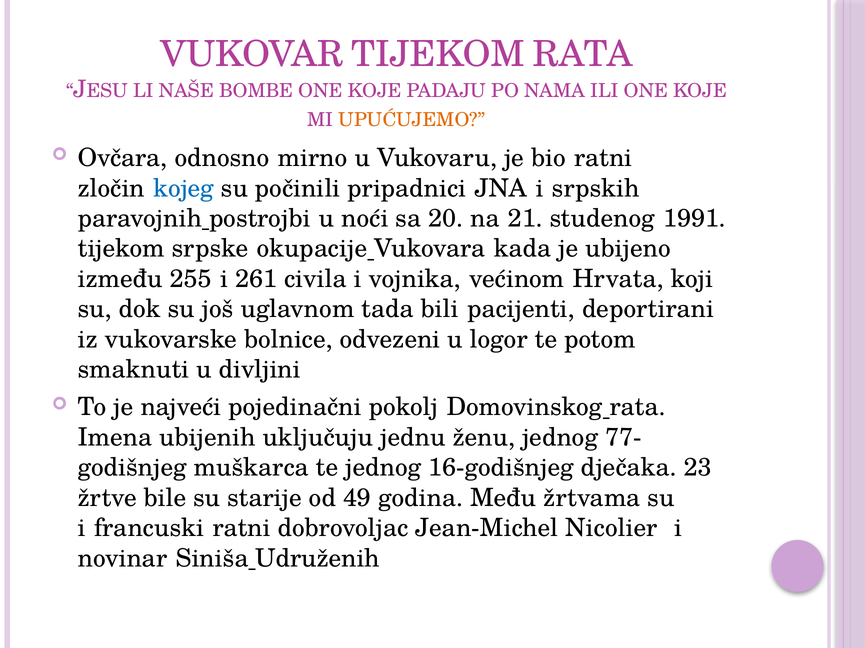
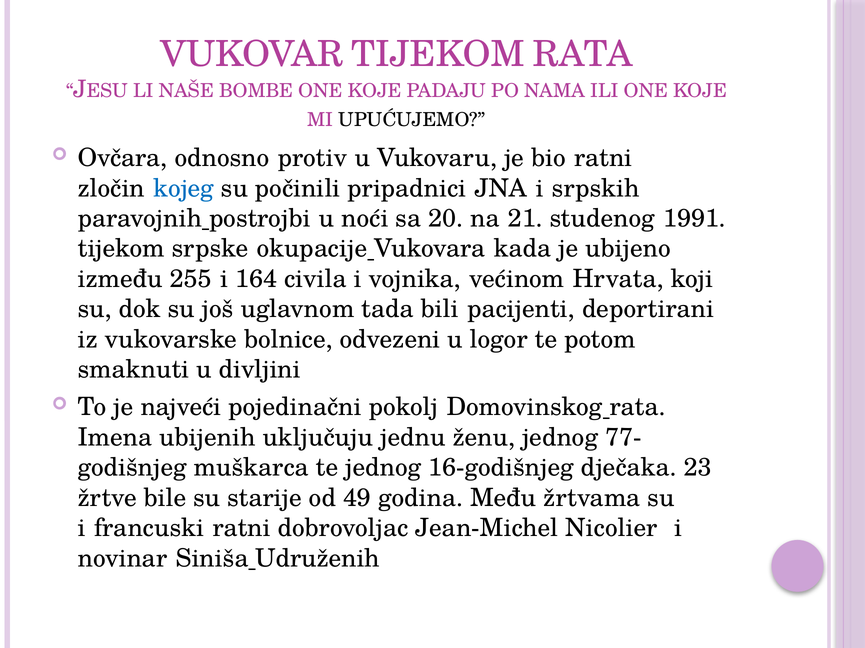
UPUĆUJEMO colour: orange -> black (412, 120)
mirno: mirno -> protiv (312, 158)
261: 261 -> 164 (256, 279)
